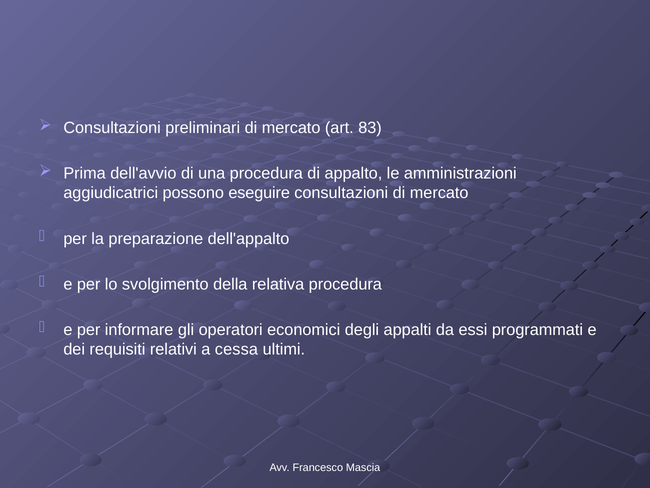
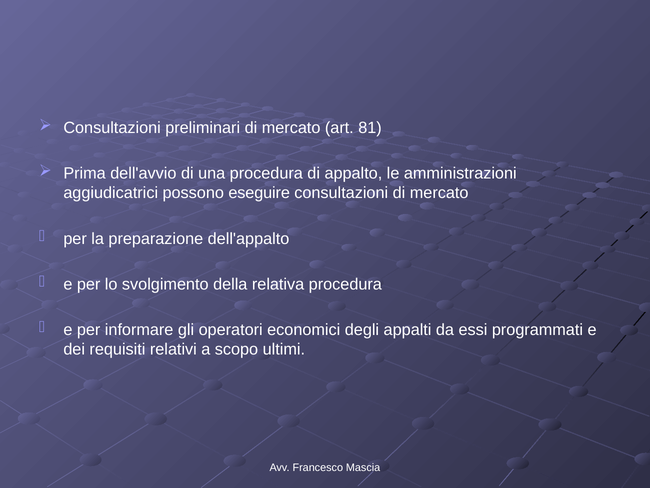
83: 83 -> 81 (370, 128)
cessa: cessa -> scopo (236, 349)
